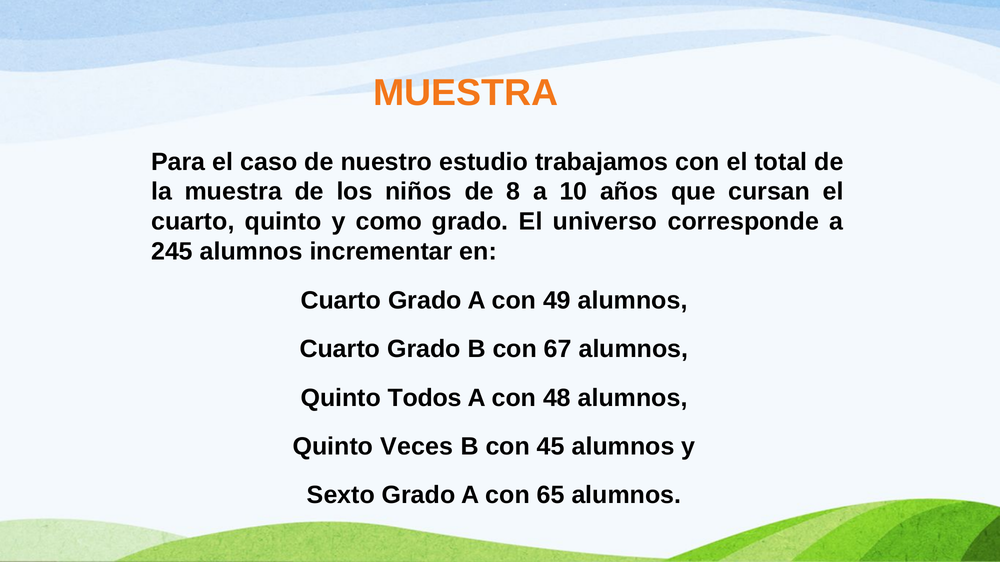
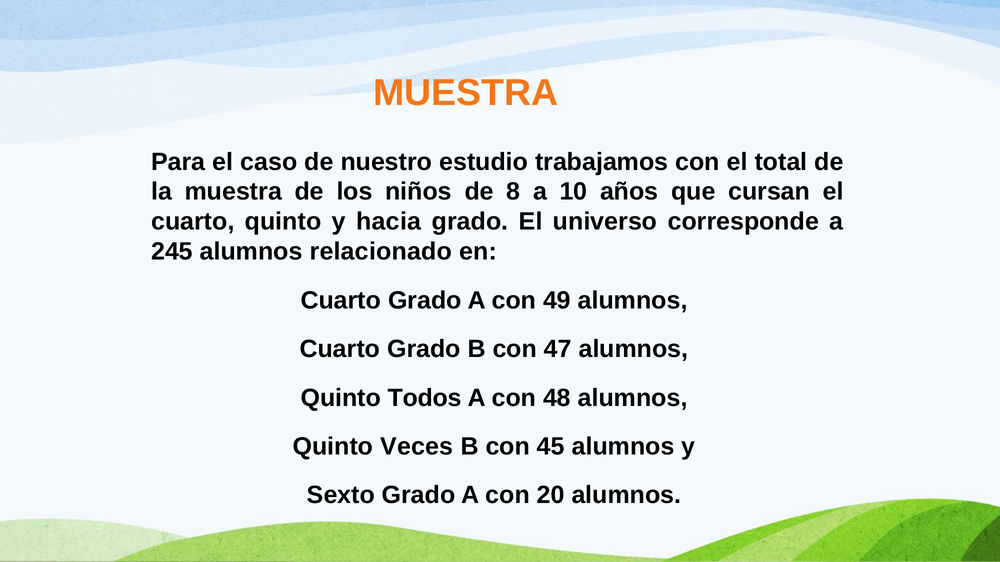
como: como -> hacia (389, 222)
incrementar: incrementar -> relacionado (381, 252)
67: 67 -> 47 (558, 349)
65: 65 -> 20 (551, 496)
